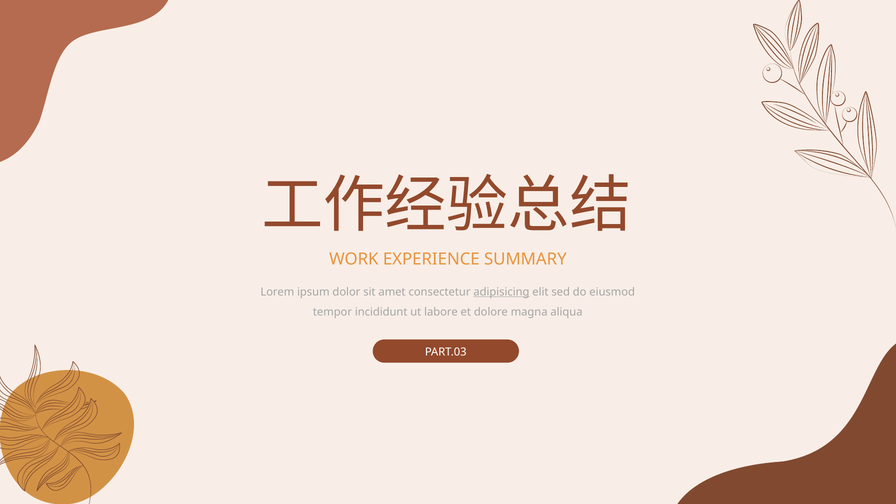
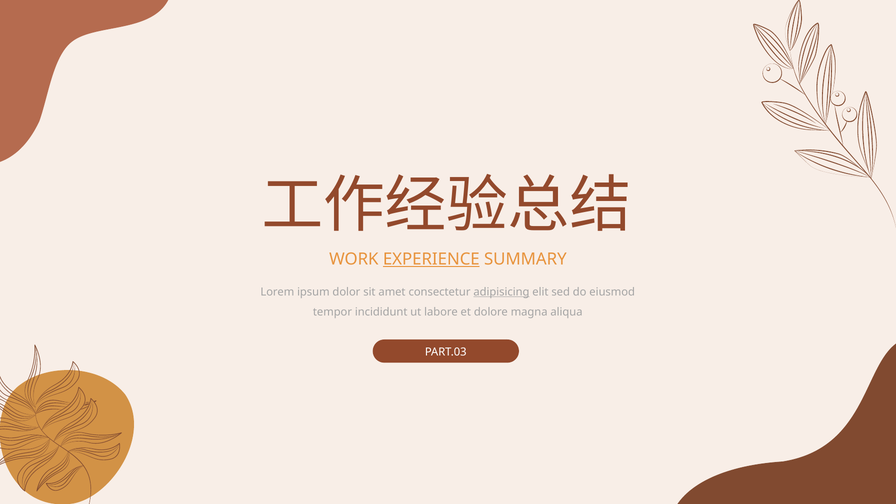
EXPERIENCE underline: none -> present (431, 259)
